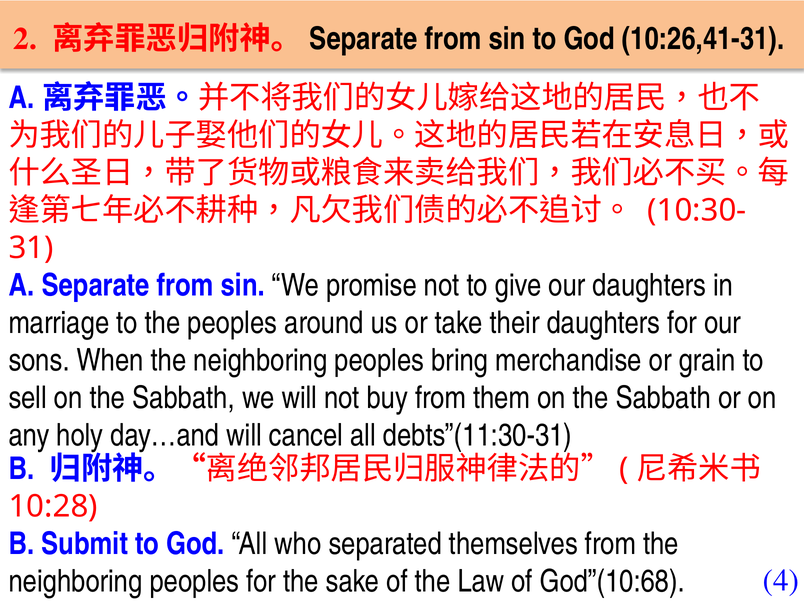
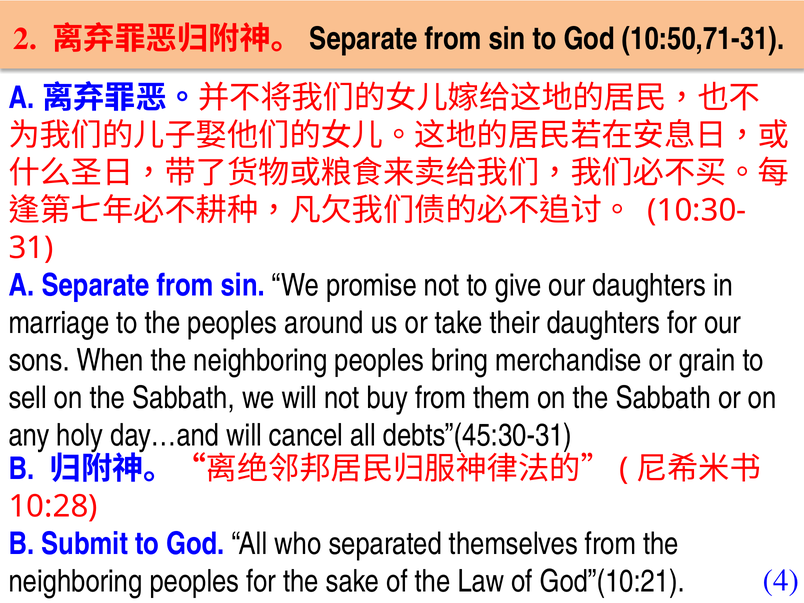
10:26,41-31: 10:26,41-31 -> 10:50,71-31 (703, 39)
debts”(11:30-31: debts”(11:30-31 -> debts”(45:30-31 (477, 436)
God”(10:68: God”(10:68 -> God”(10:21 (612, 582)
